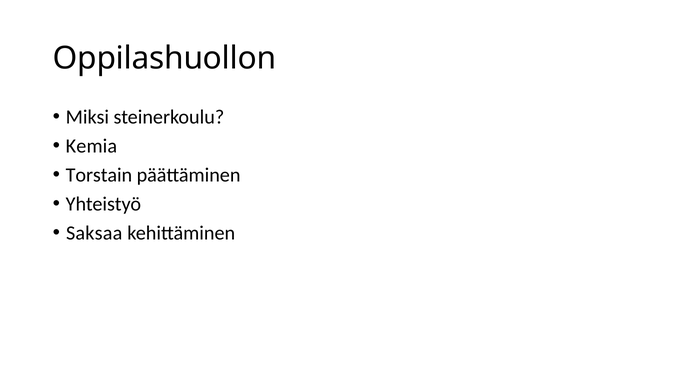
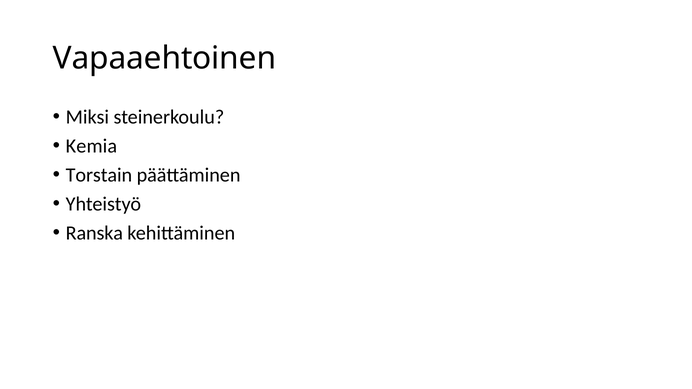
Oppilashuollon: Oppilashuollon -> Vapaaehtoinen (164, 58)
Saksaa: Saksaa -> Ranska (94, 233)
